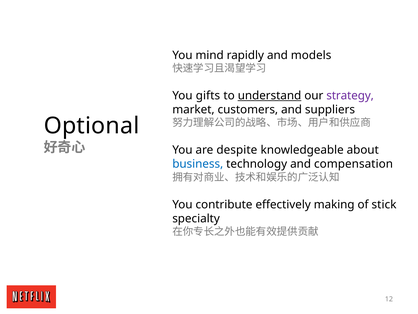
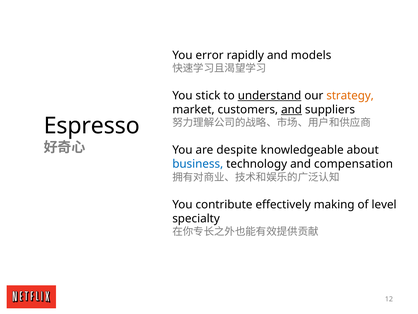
mind: mind -> error (210, 55)
gifts: gifts -> stick (208, 96)
strategy colour: purple -> orange (350, 96)
and underline: none -> present (292, 109)
Optional: Optional -> Espresso (92, 126)
stick: stick -> level (384, 204)
